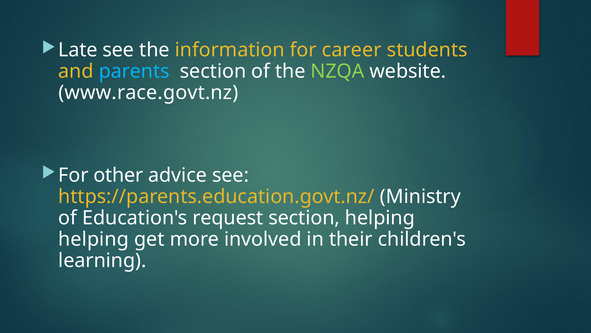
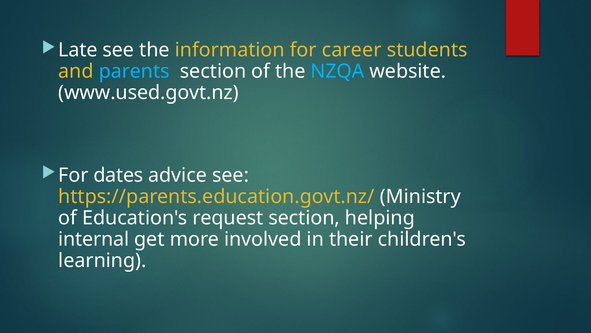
NZQA colour: light green -> light blue (338, 71)
www.race.govt.nz: www.race.govt.nz -> www.used.govt.nz (148, 93)
other: other -> dates (118, 175)
helping: helping -> internal (94, 239)
